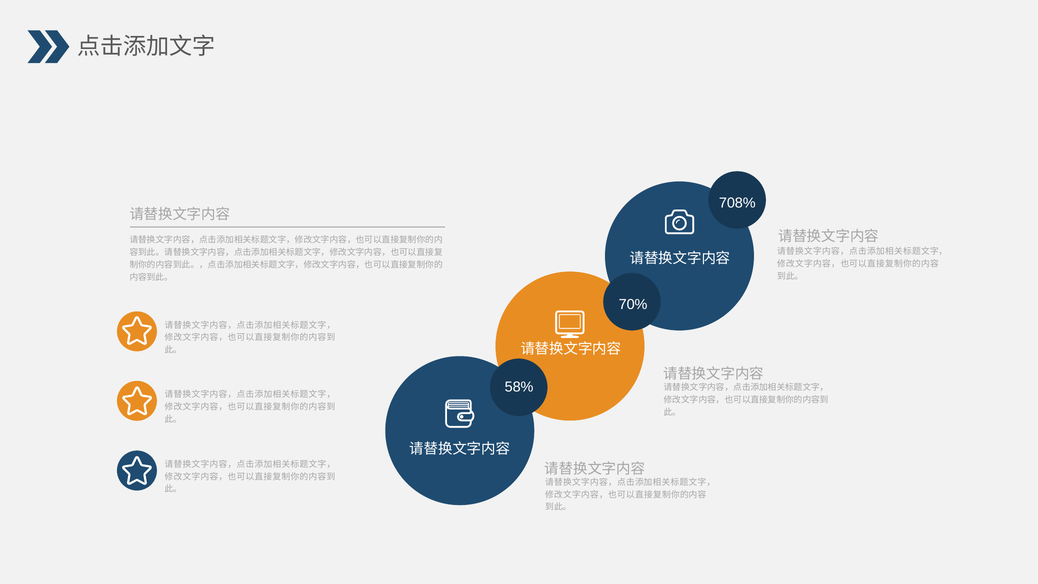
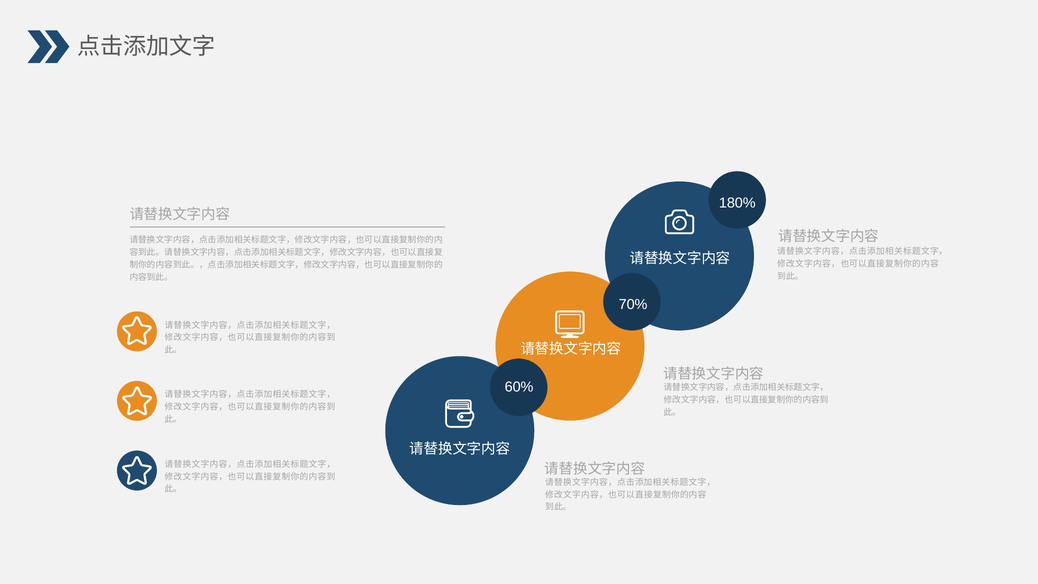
708%: 708% -> 180% (737, 203)
58%: 58% -> 60% (519, 387)
